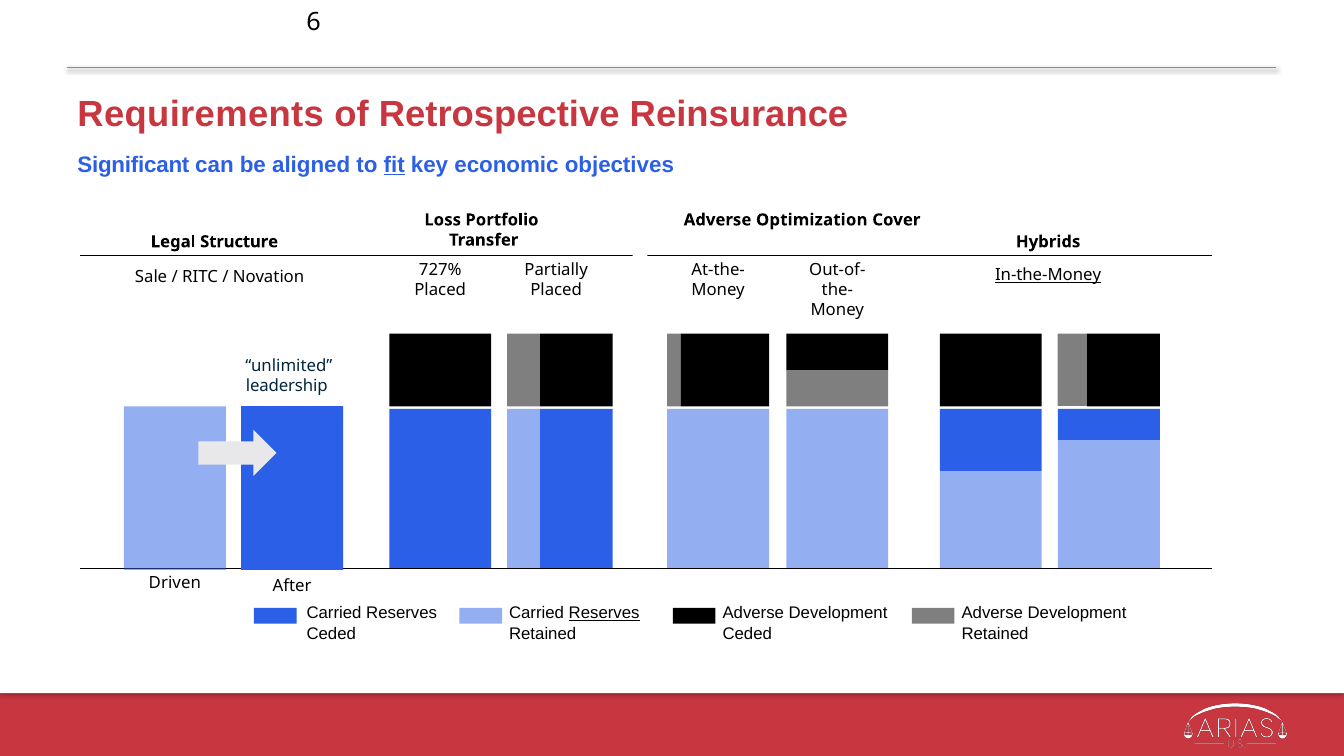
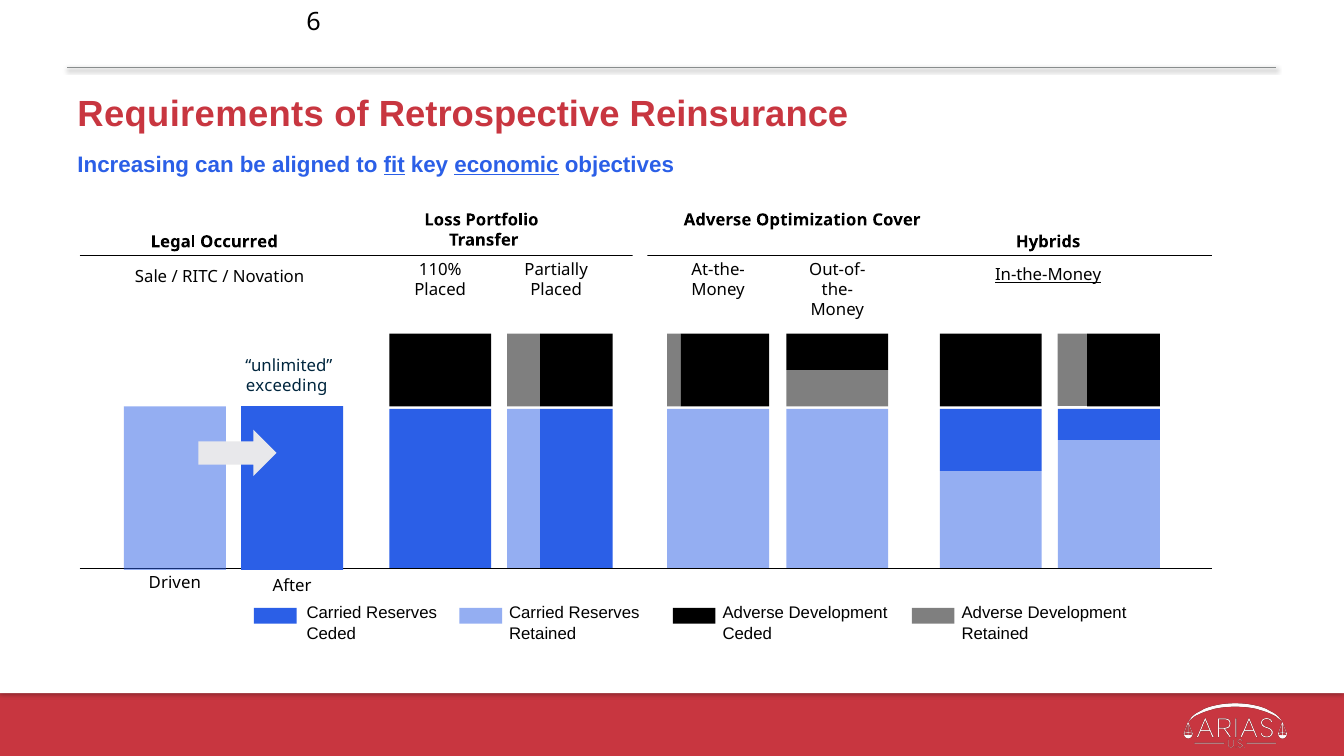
Significant: Significant -> Increasing (133, 165)
economic underline: none -> present (506, 165)
Structure: Structure -> Occurred (239, 242)
727%: 727% -> 110% (440, 270)
leadership: leadership -> exceeding (287, 386)
Reserves underline: present -> none (604, 613)
